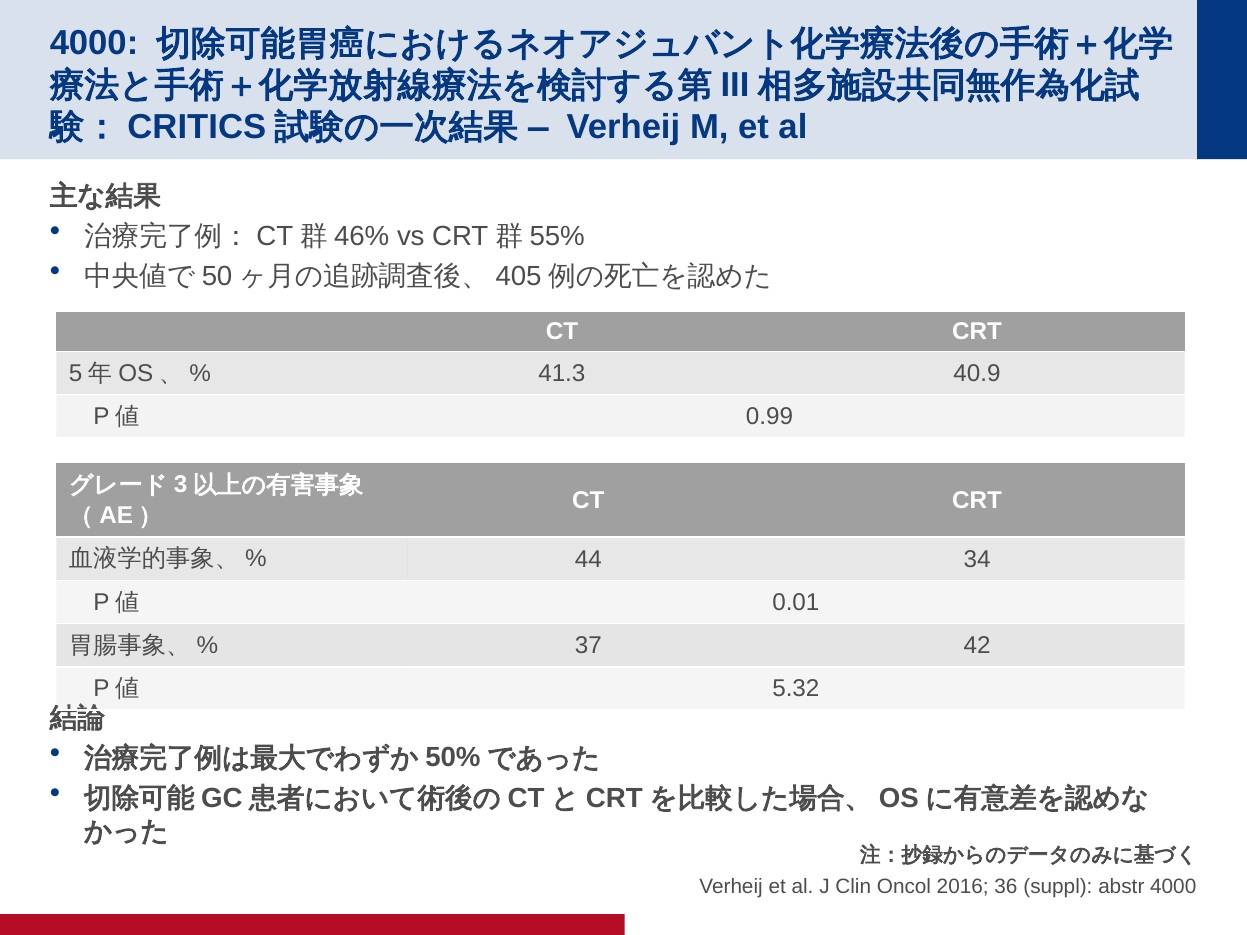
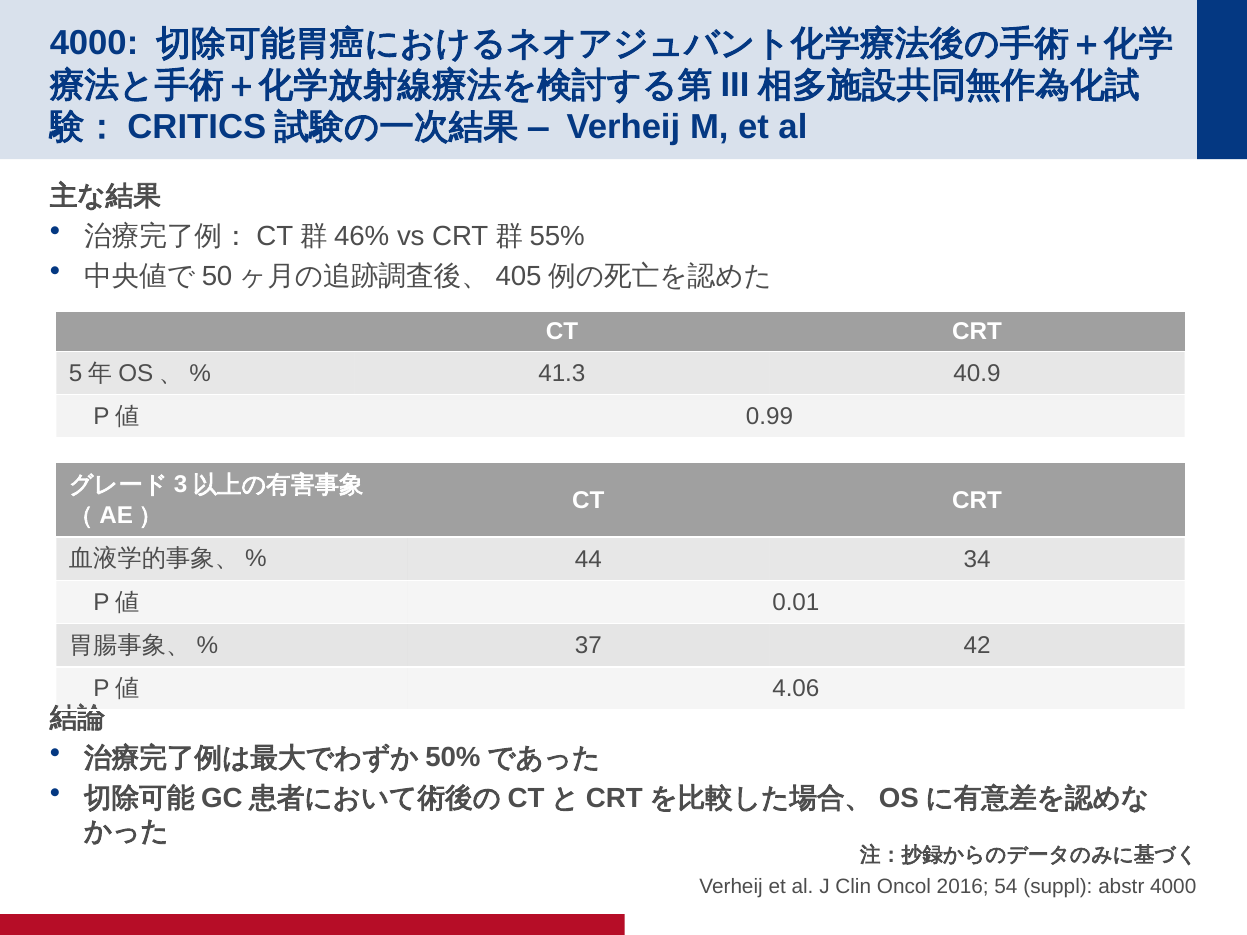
5.32: 5.32 -> 4.06 (796, 689)
36: 36 -> 54 (1006, 887)
